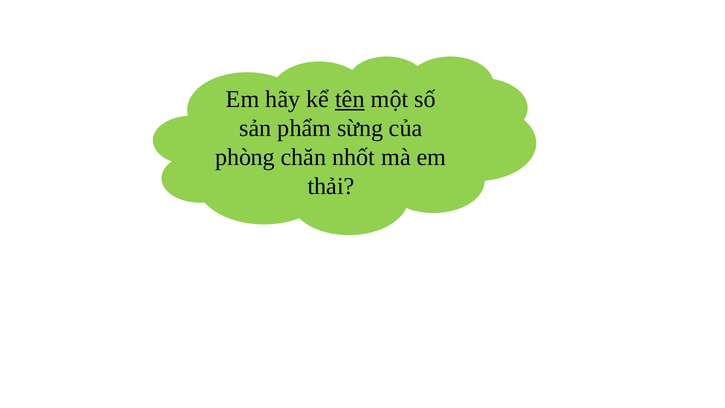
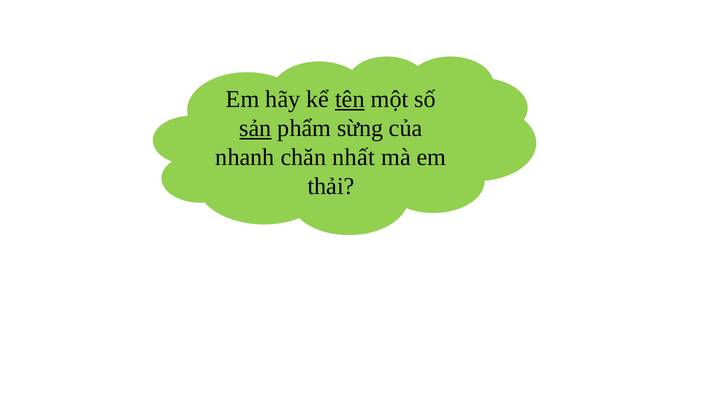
sản underline: none -> present (255, 128)
phòng: phòng -> nhanh (245, 157)
nhốt: nhốt -> nhất (354, 157)
